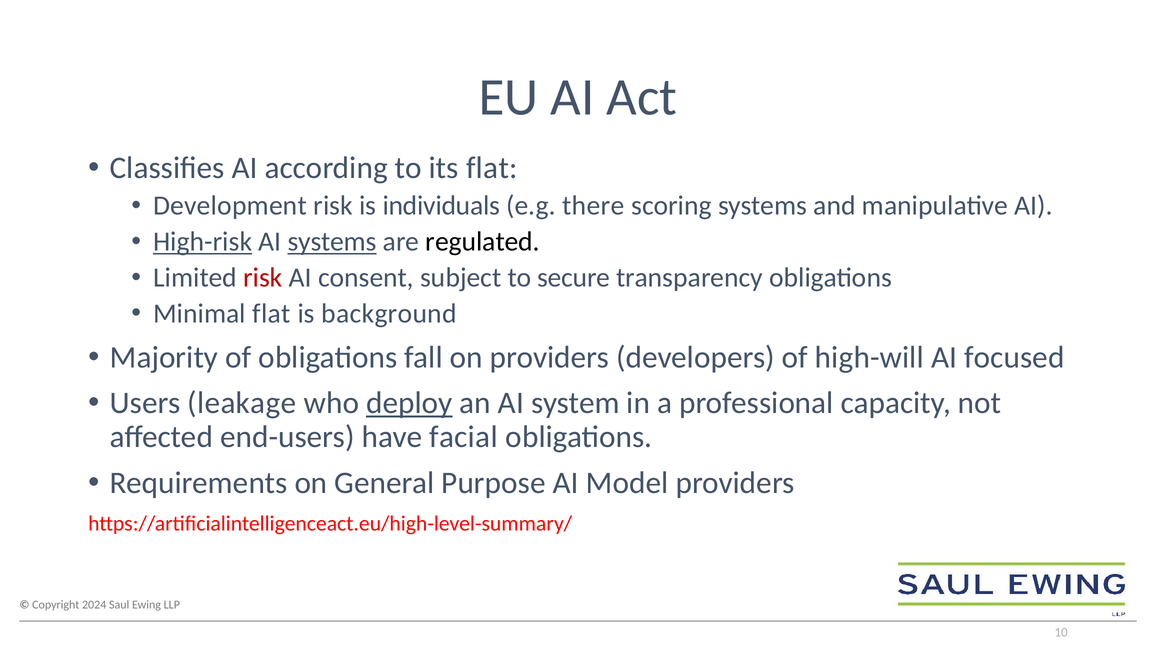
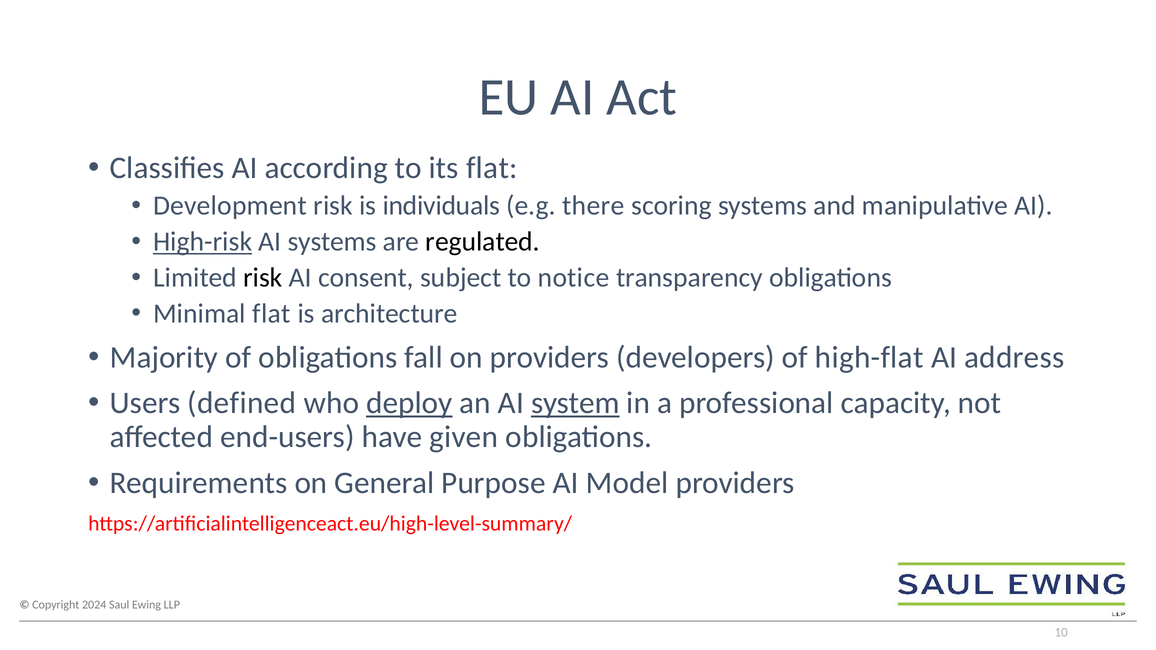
systems underline: present -> none (332, 242)
risk colour: red -> black (263, 278)
secure: secure -> notice (574, 278)
background: background -> architecture (389, 314)
high-will: high-will -> high-flat (869, 357)
focused: focused -> address (1014, 357)
leakage: leakage -> defined (242, 403)
system underline: none -> present (575, 403)
facial: facial -> given (464, 437)
